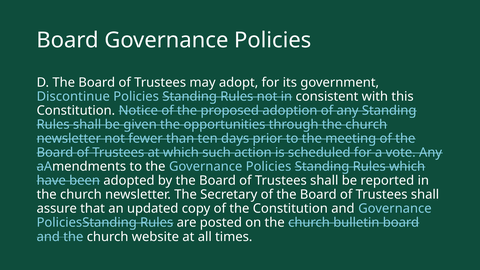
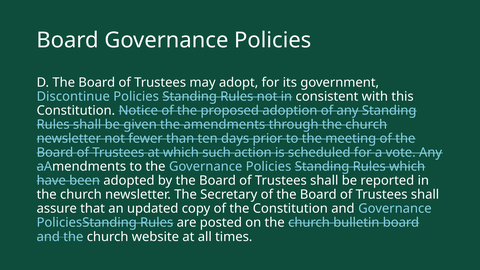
opportunities: opportunities -> amendments (224, 124)
